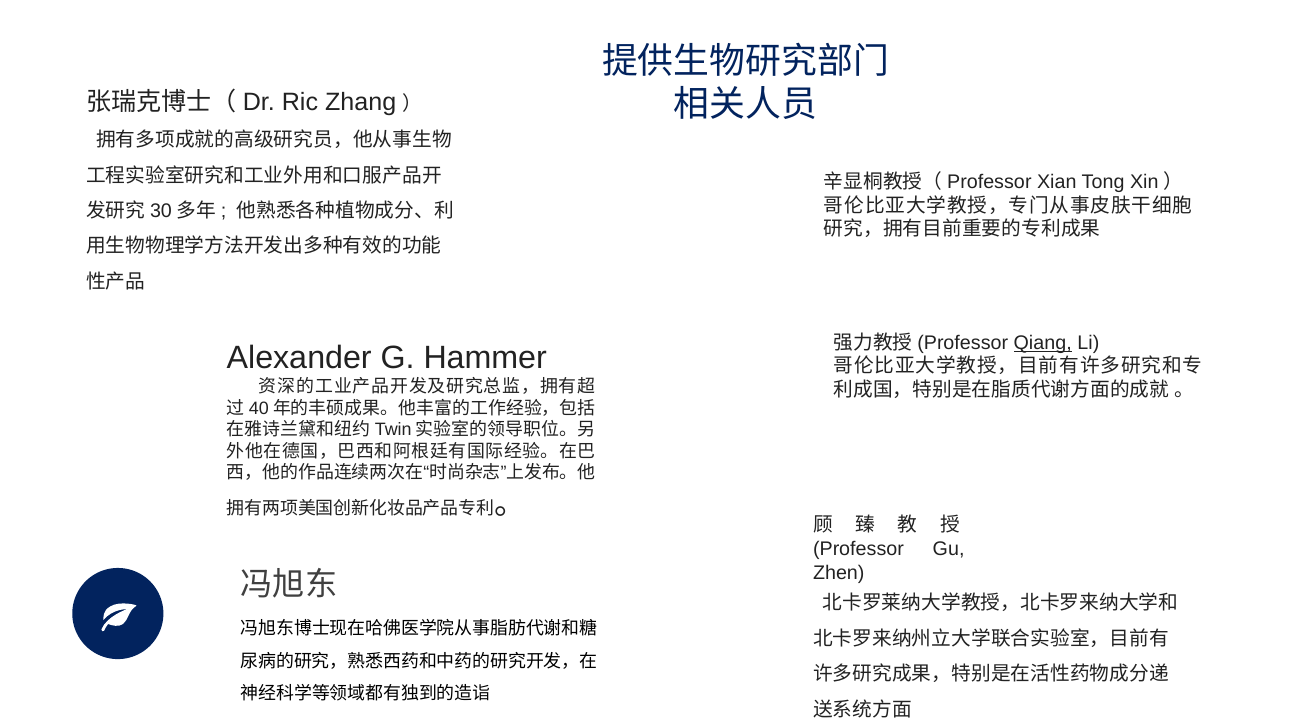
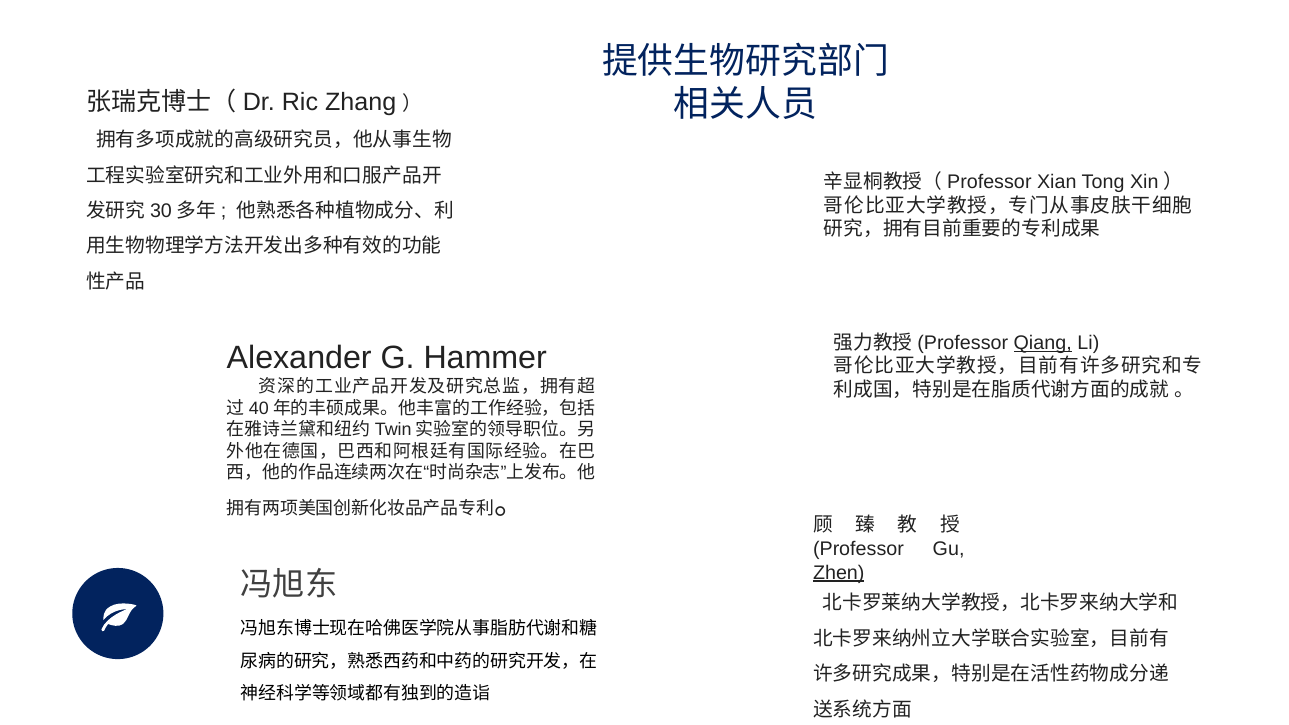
Zhen underline: none -> present (839, 573)
